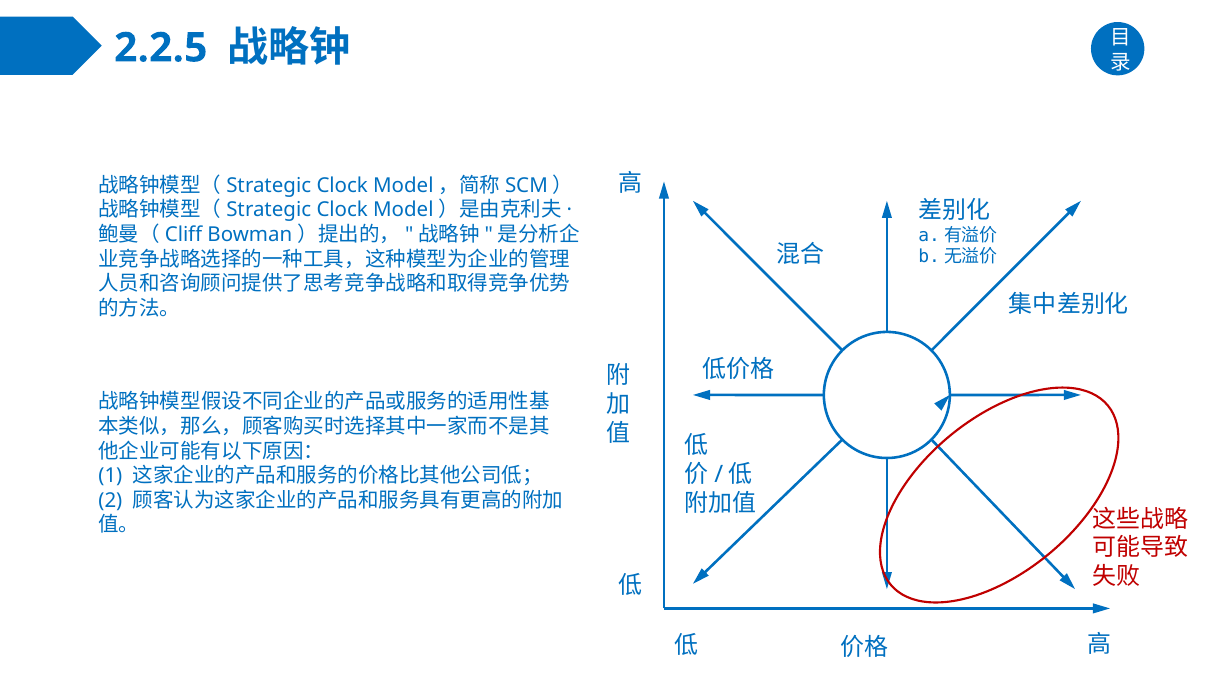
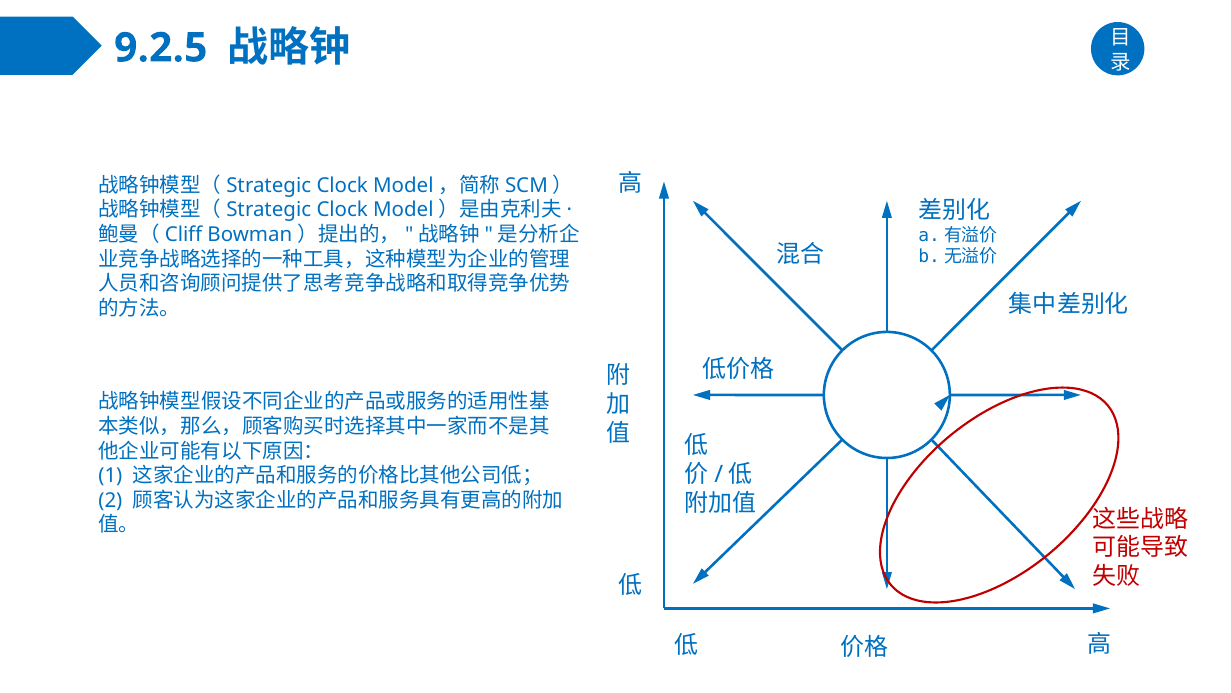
2.2.5: 2.2.5 -> 9.2.5 (161, 48)
